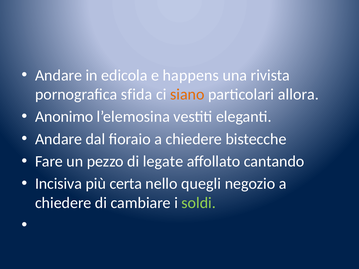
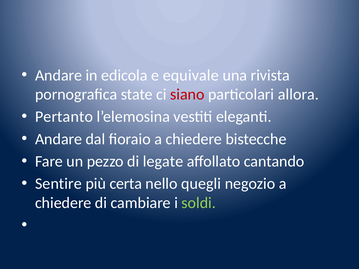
happens: happens -> equivale (191, 75)
sfida: sfida -> state (137, 94)
siano colour: orange -> red (187, 94)
Anonimo: Anonimo -> Pertanto (64, 117)
Incisiva: Incisiva -> Sentire (58, 184)
